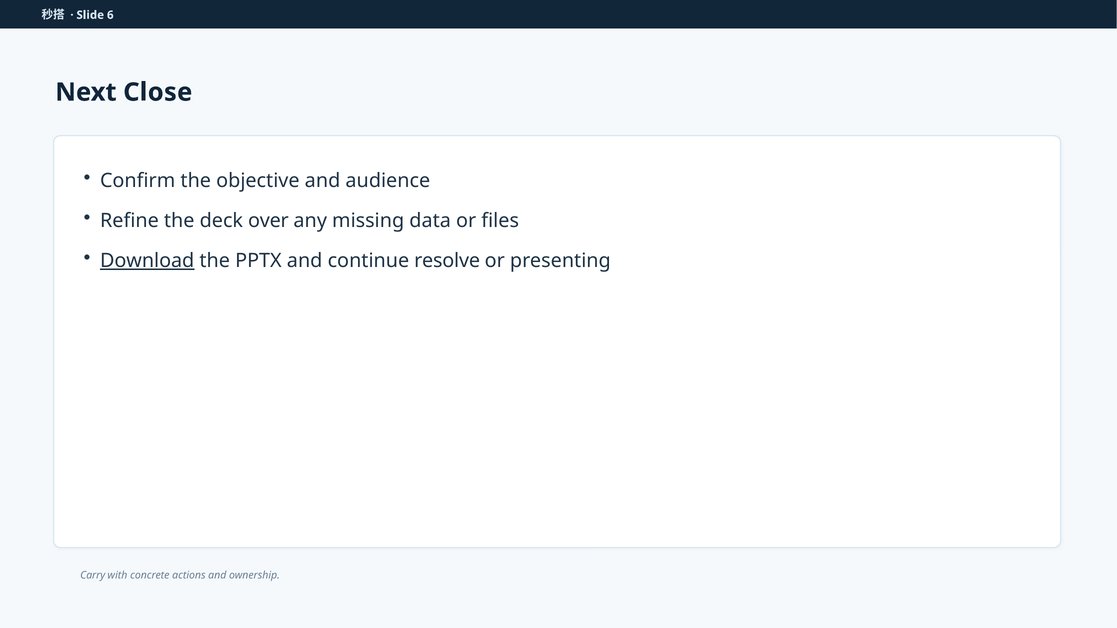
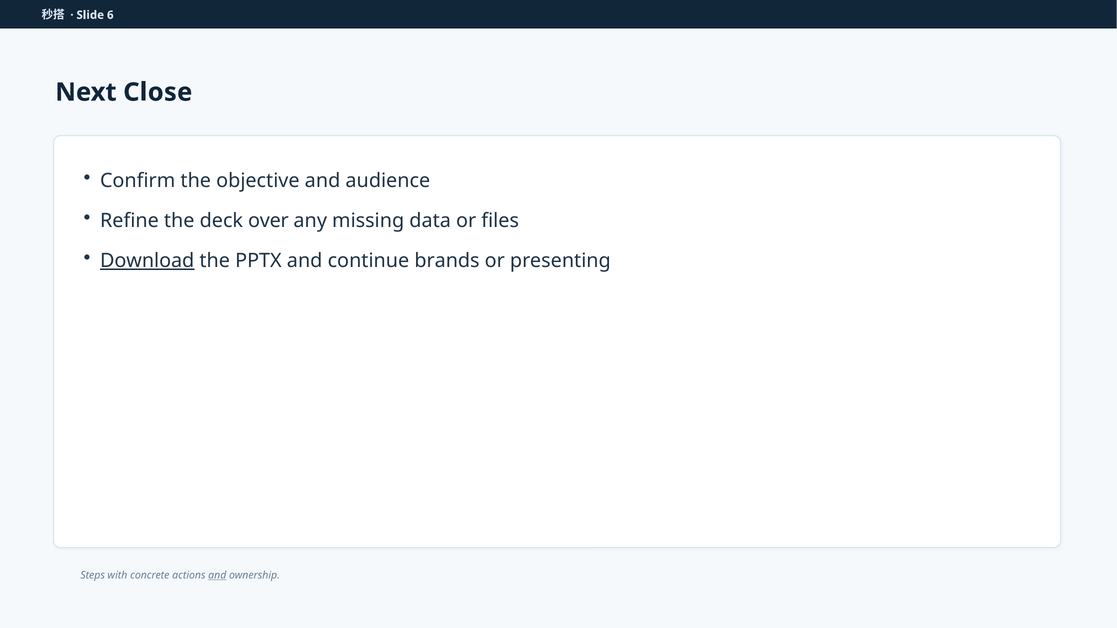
resolve: resolve -> brands (447, 261)
Carry: Carry -> Steps (93, 575)
and underline: none -> present (217, 575)
